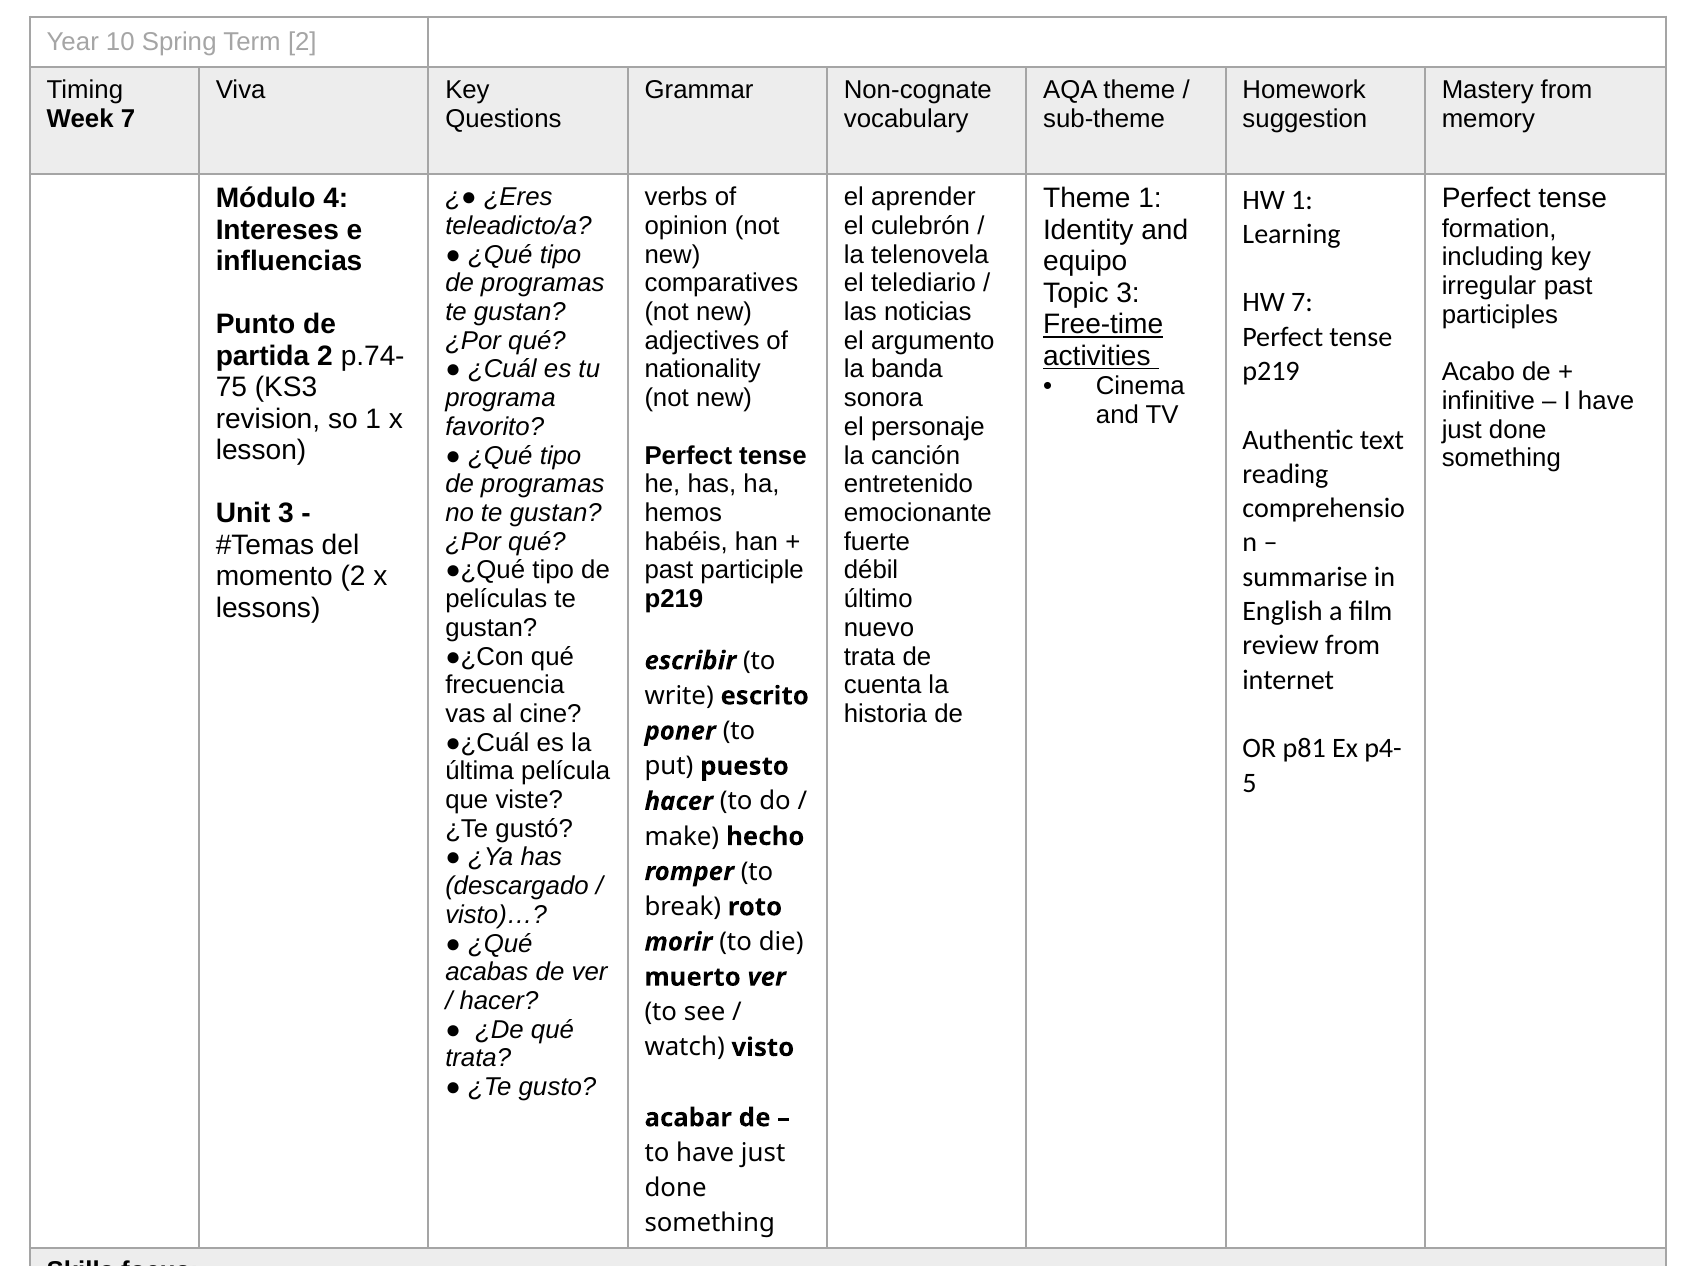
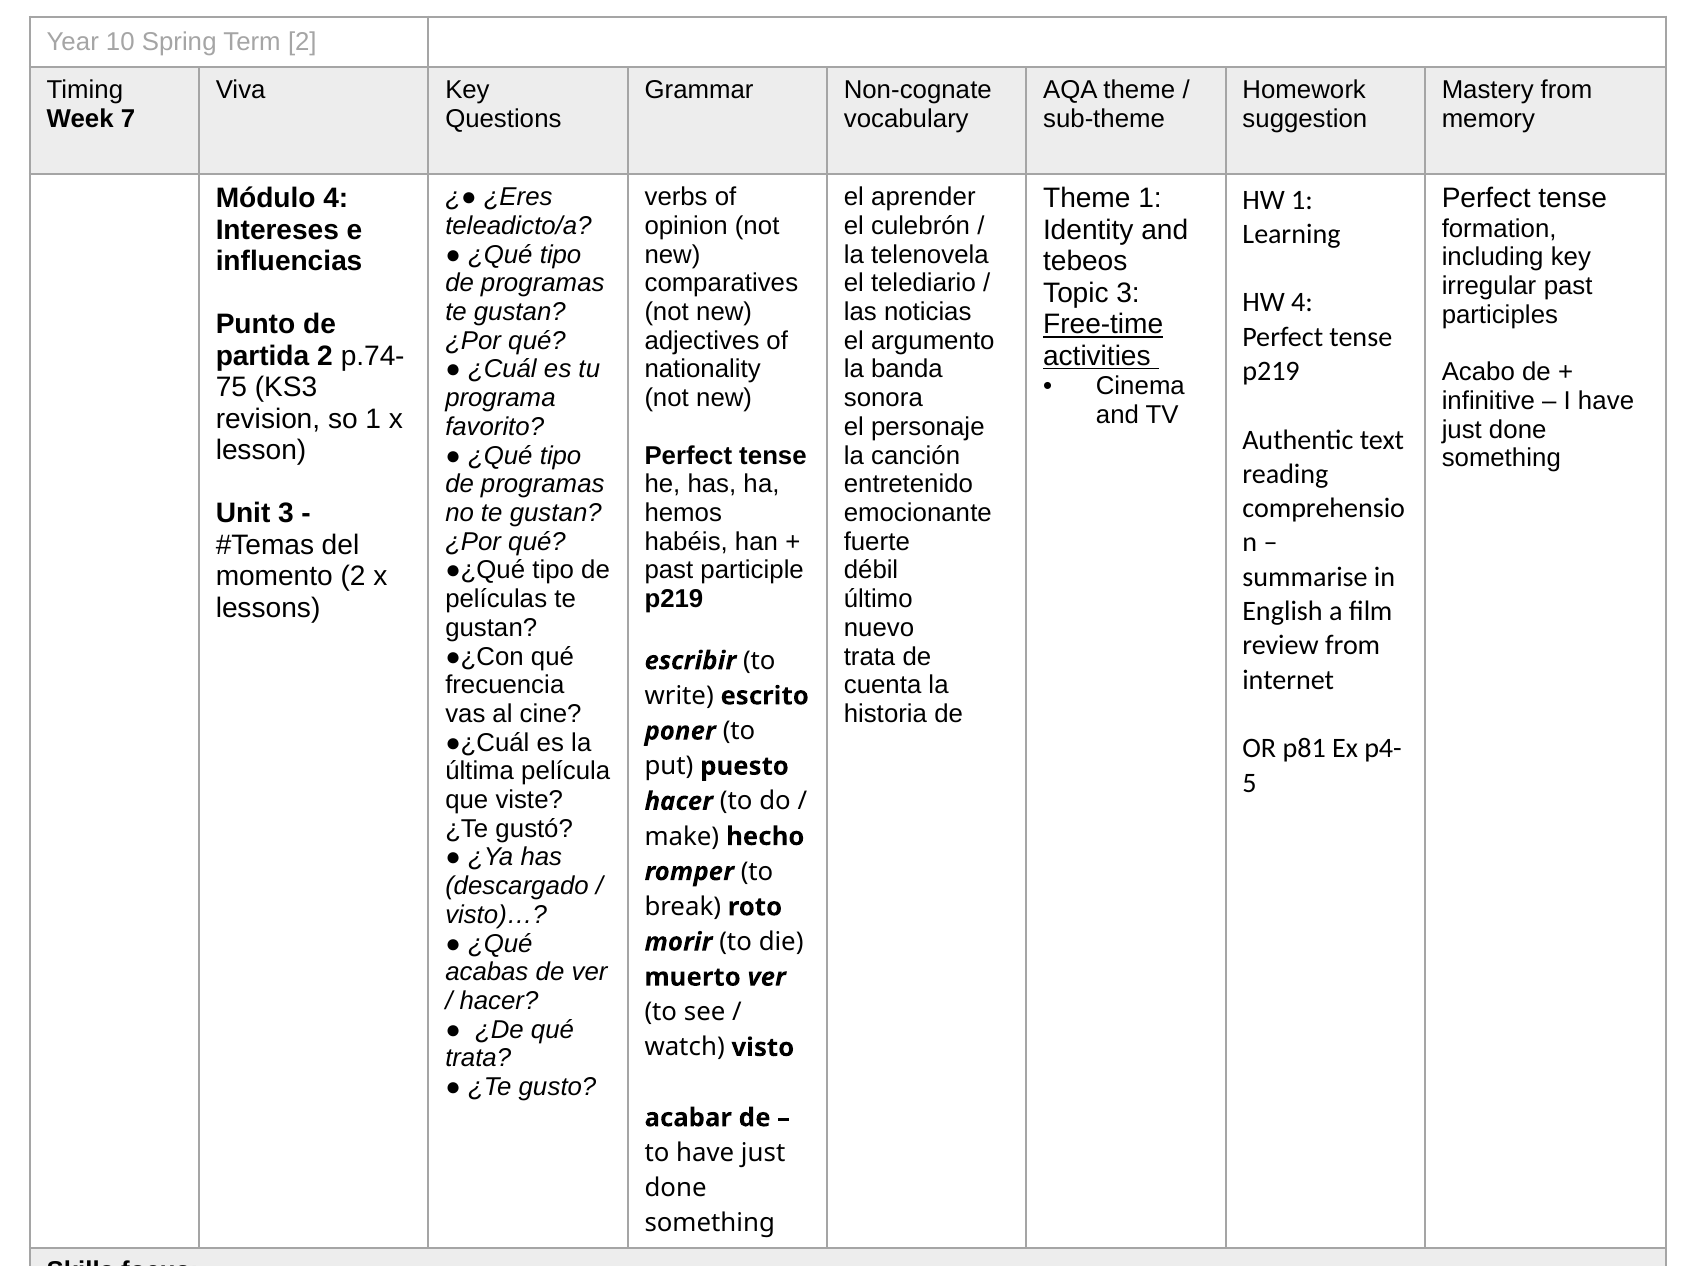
equipo: equipo -> tebeos (1085, 262)
HW 7: 7 -> 4 (1302, 303)
